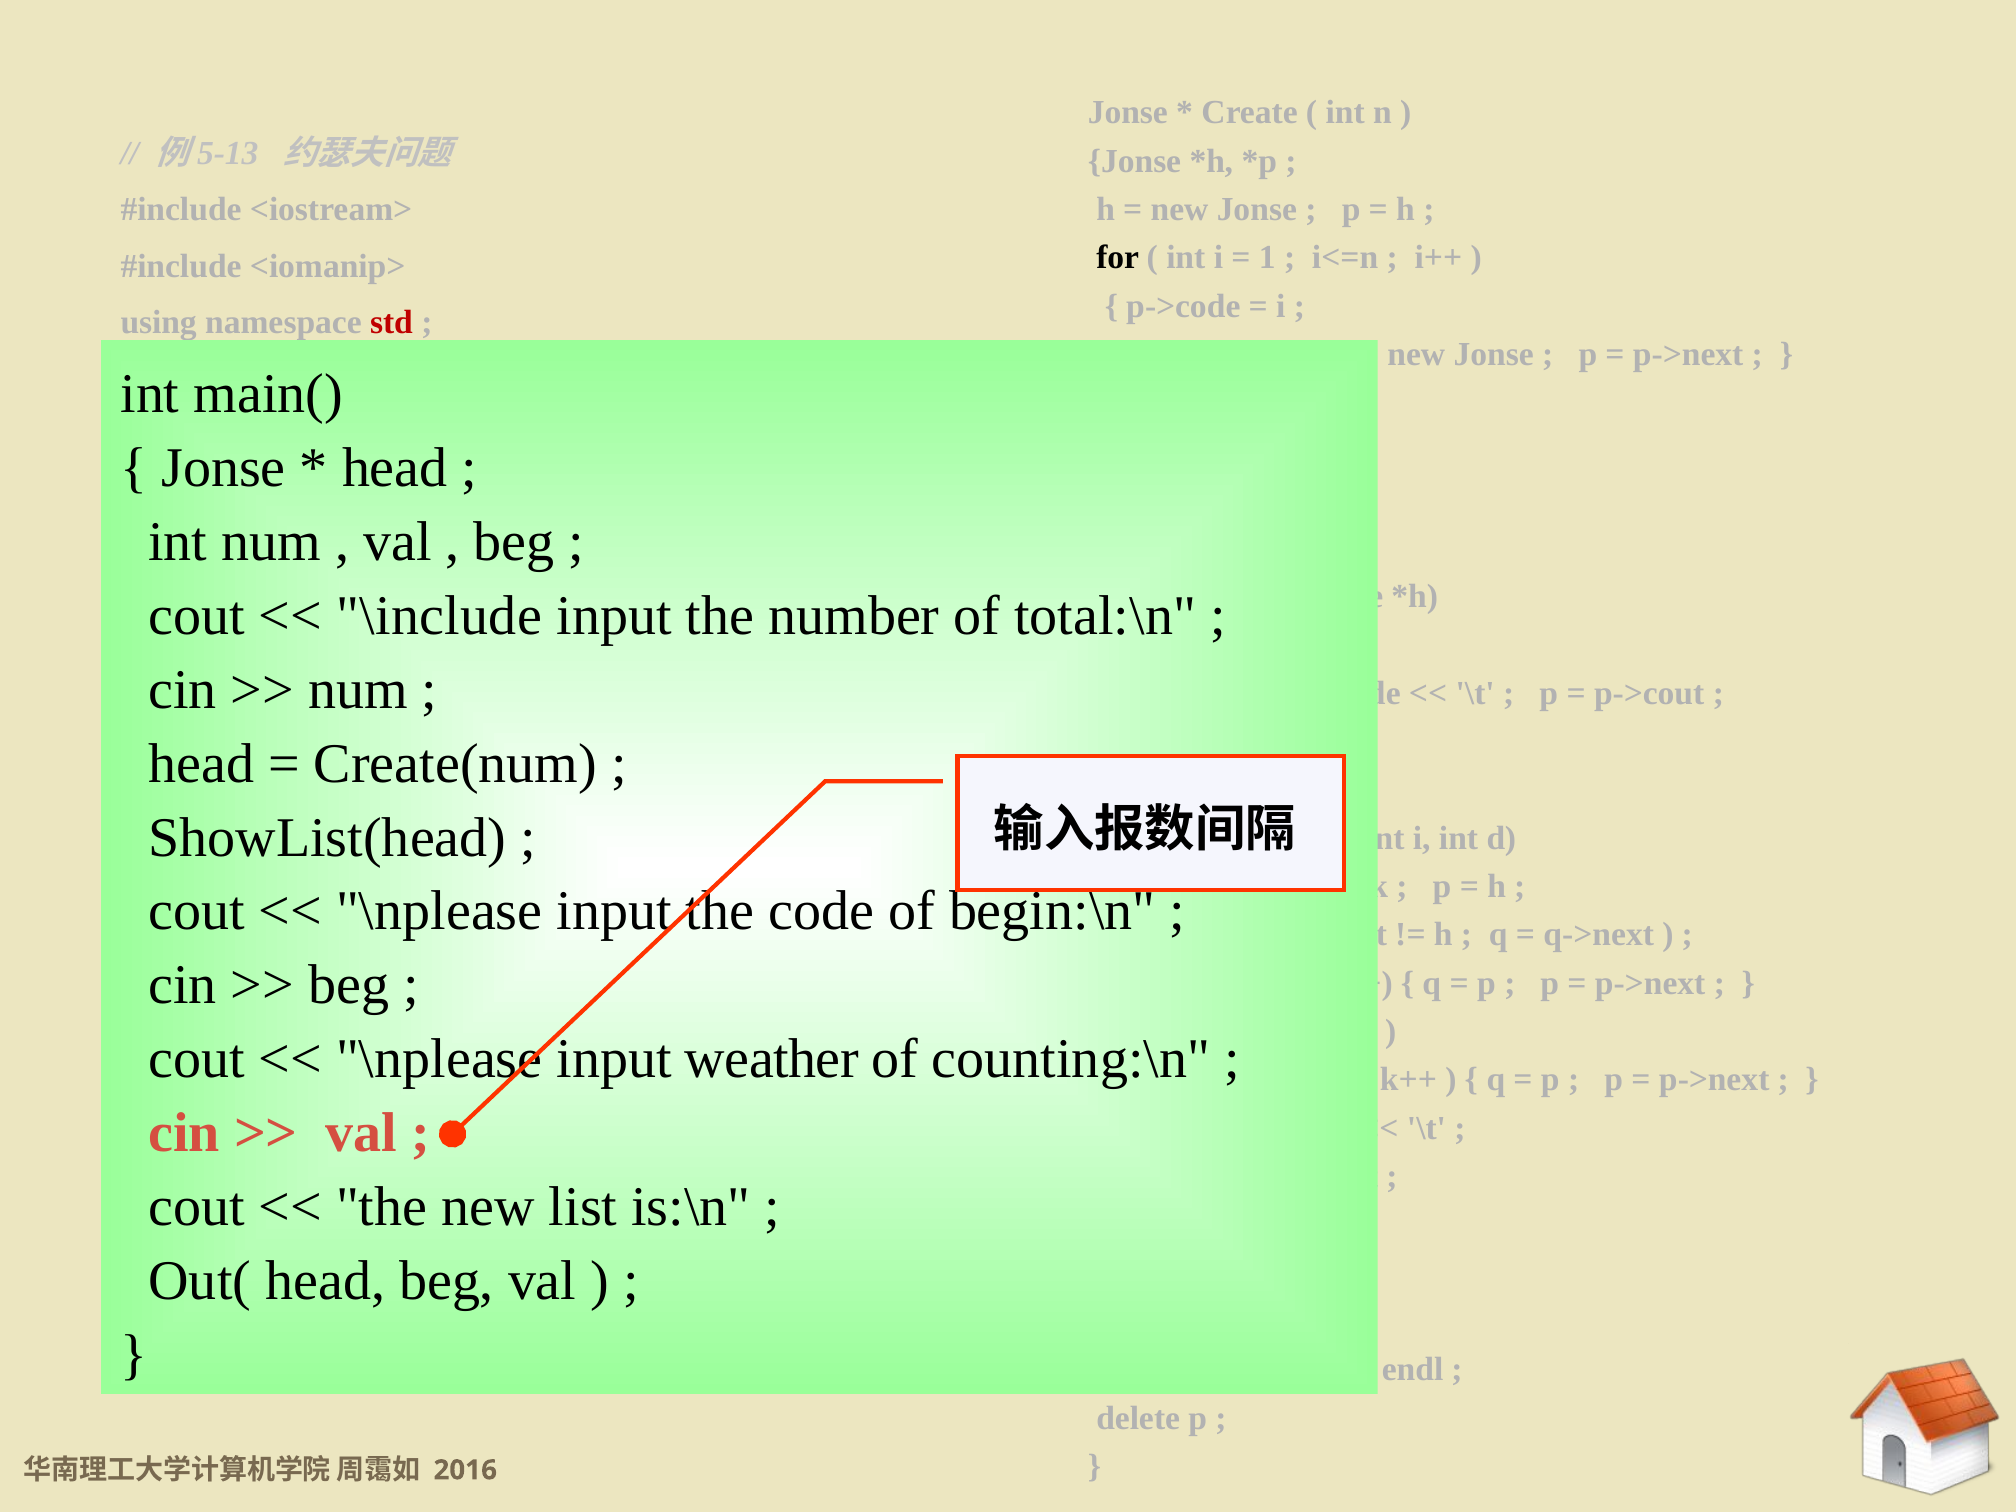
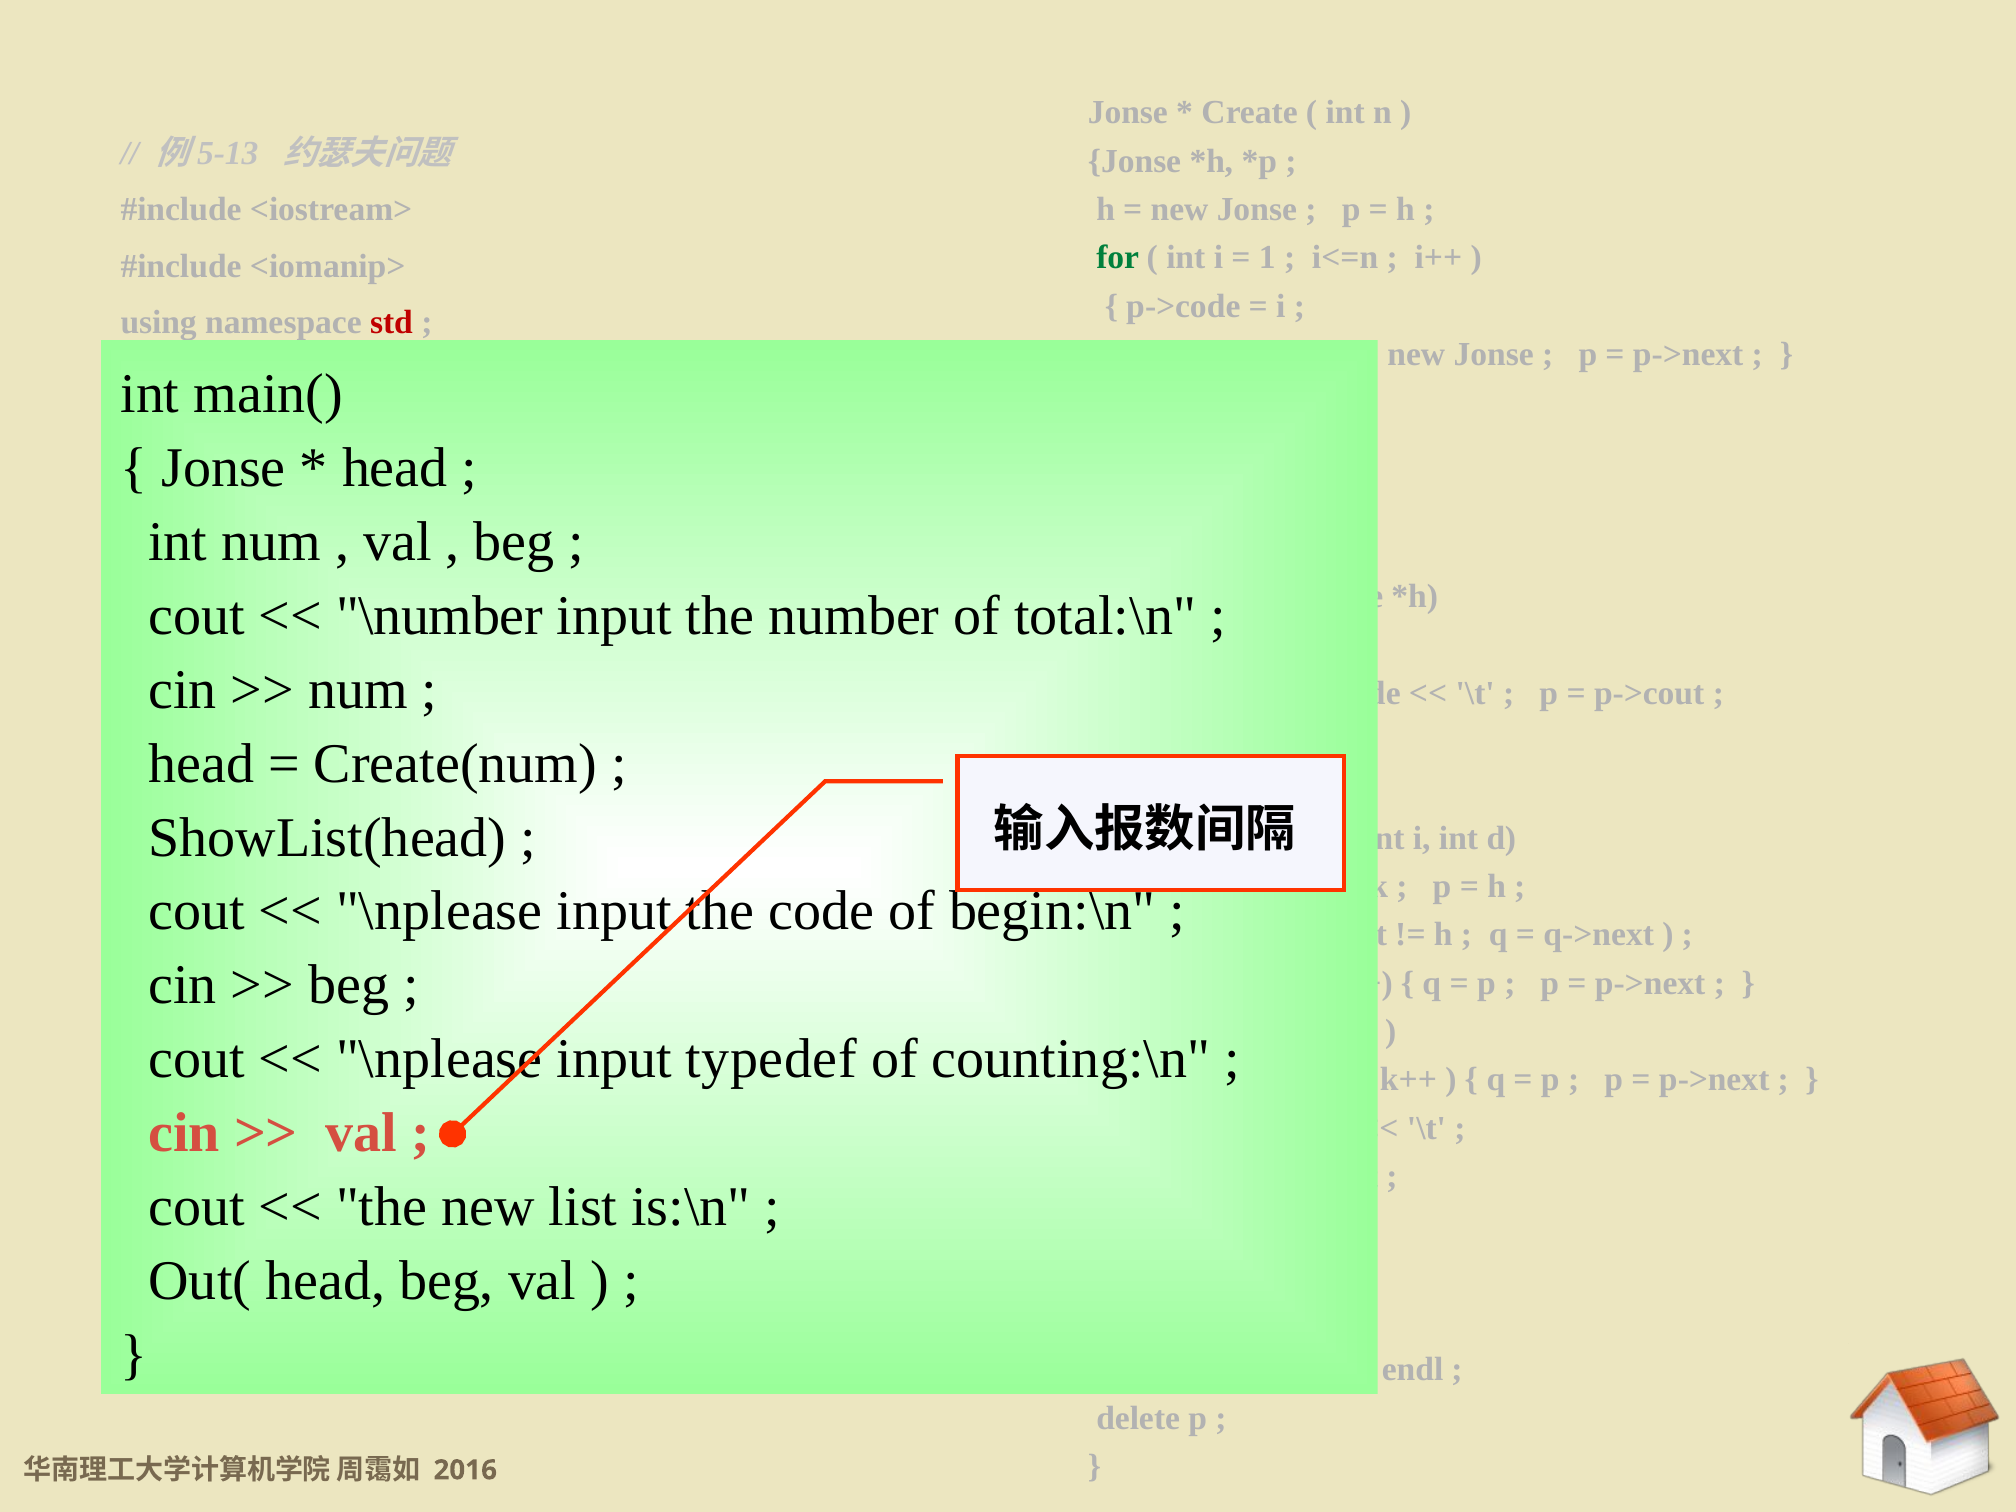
for colour: black -> green (1118, 258)
\include: \include -> \number (439, 616)
weather: weather -> typedef (771, 1059)
